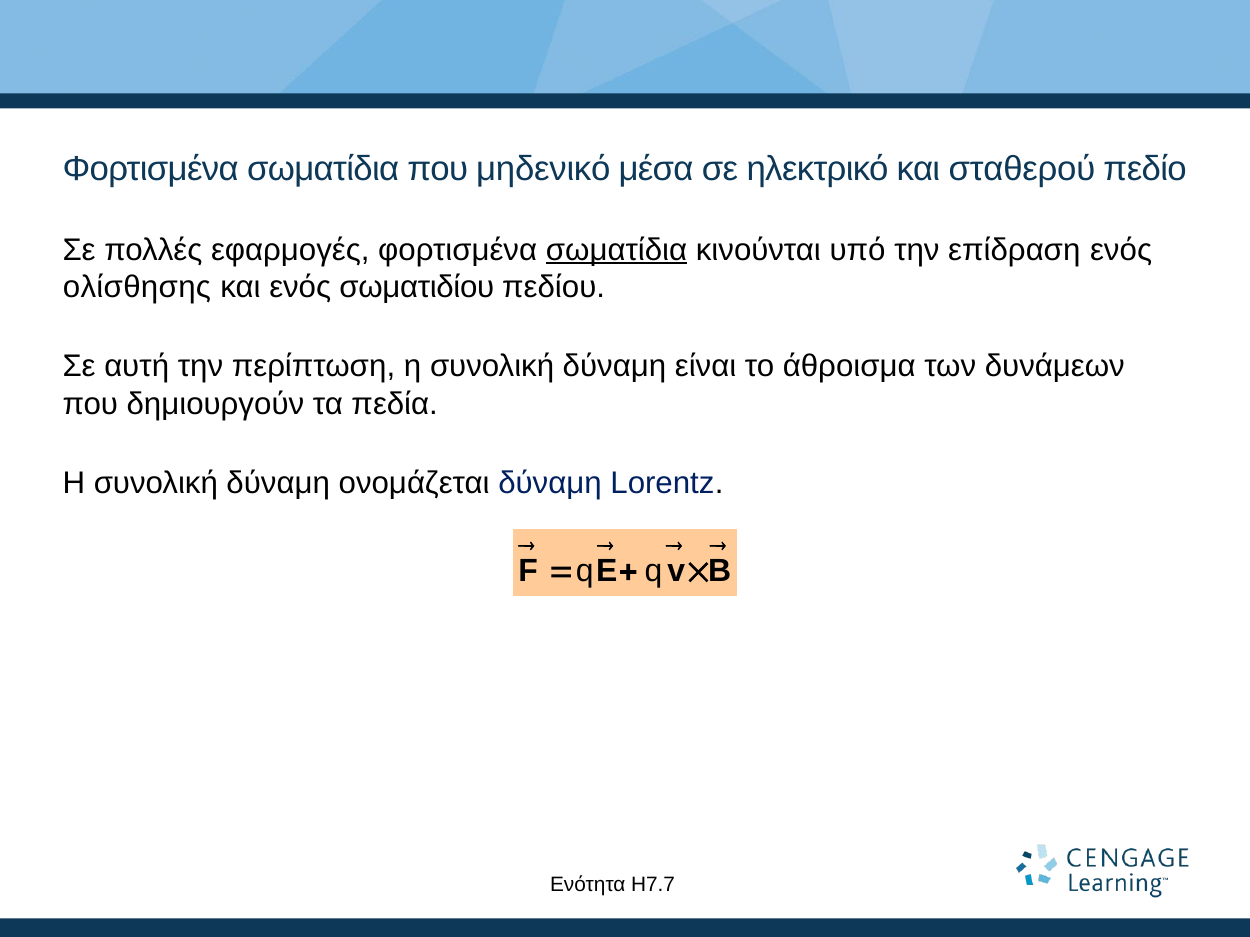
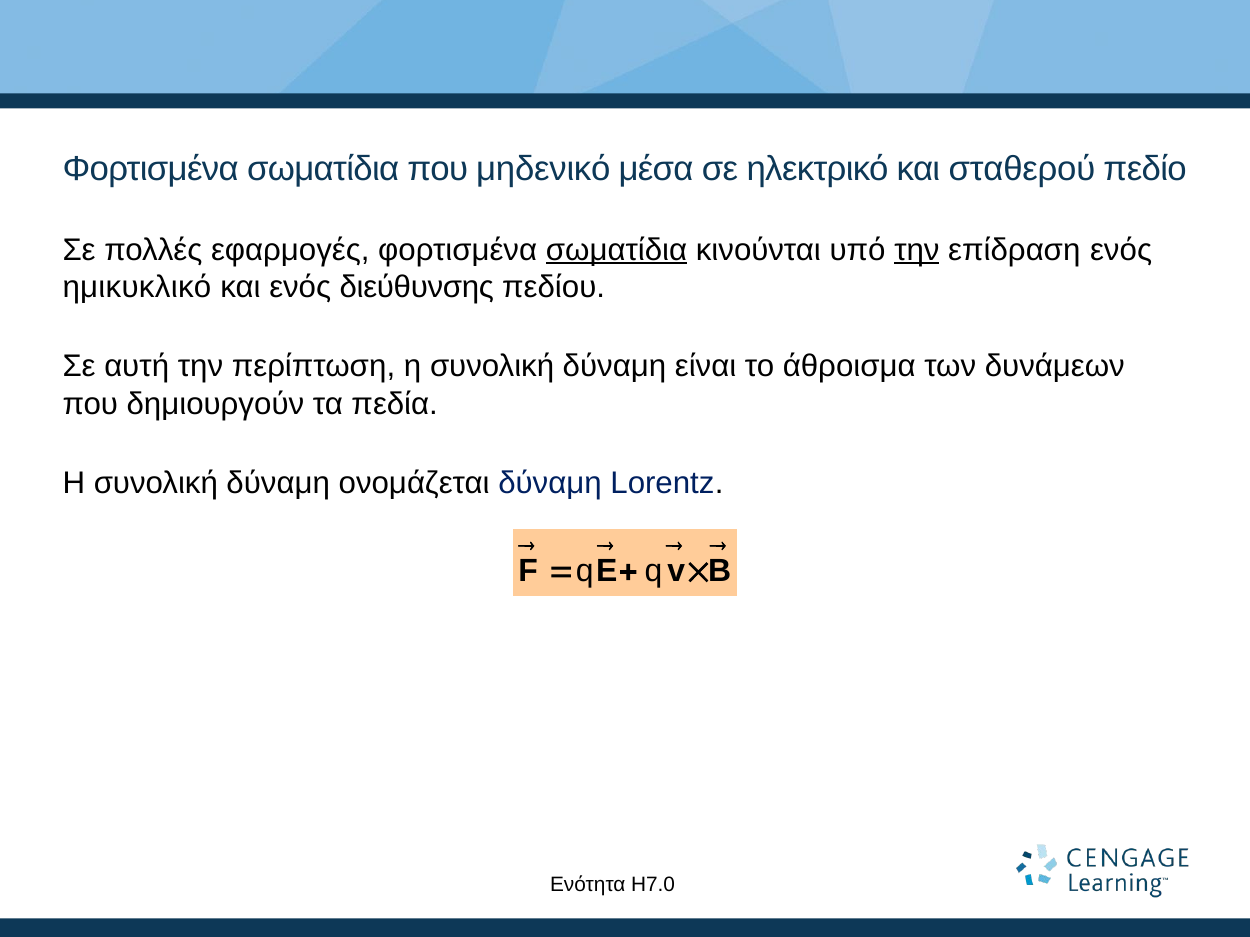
την underline: none -> present (917, 250)
ολίσθησης: ολίσθησης -> ημικυκλικό (137, 288)
σωματιδίου: σωματιδίου -> διεύθυνσης (417, 288)
Η7.7: Η7.7 -> Η7.0 (653, 885)
